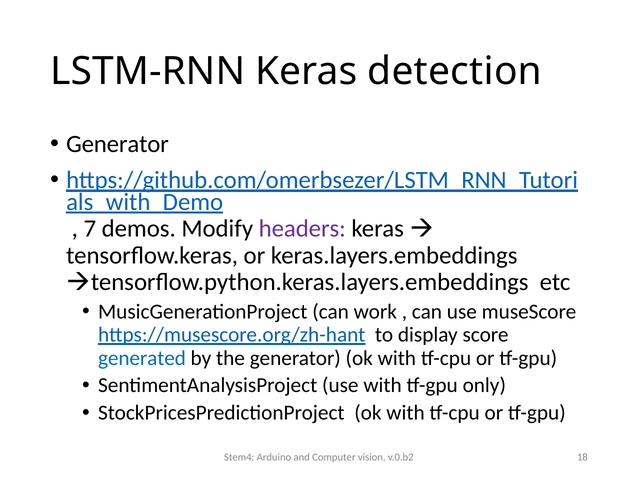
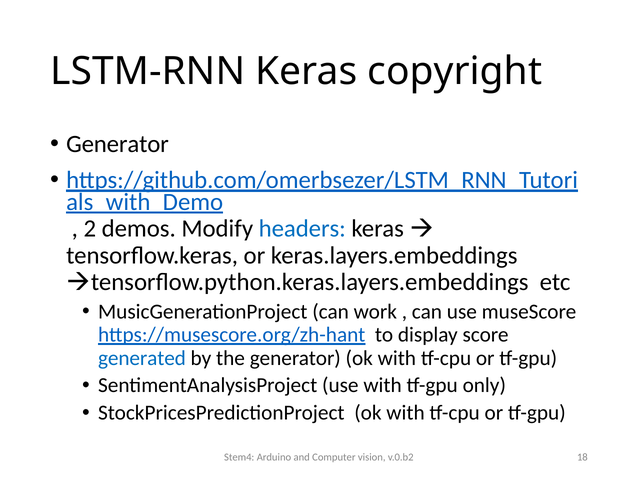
detection: detection -> copyright (455, 71)
7: 7 -> 2 (90, 228)
headers colour: purple -> blue (302, 228)
